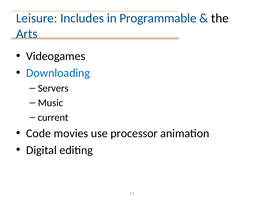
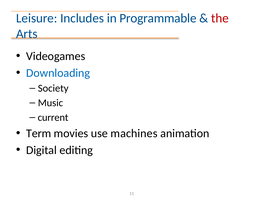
the colour: black -> red (220, 18)
Servers: Servers -> Society (53, 88)
Code: Code -> Term (39, 133)
processor: processor -> machines (134, 133)
